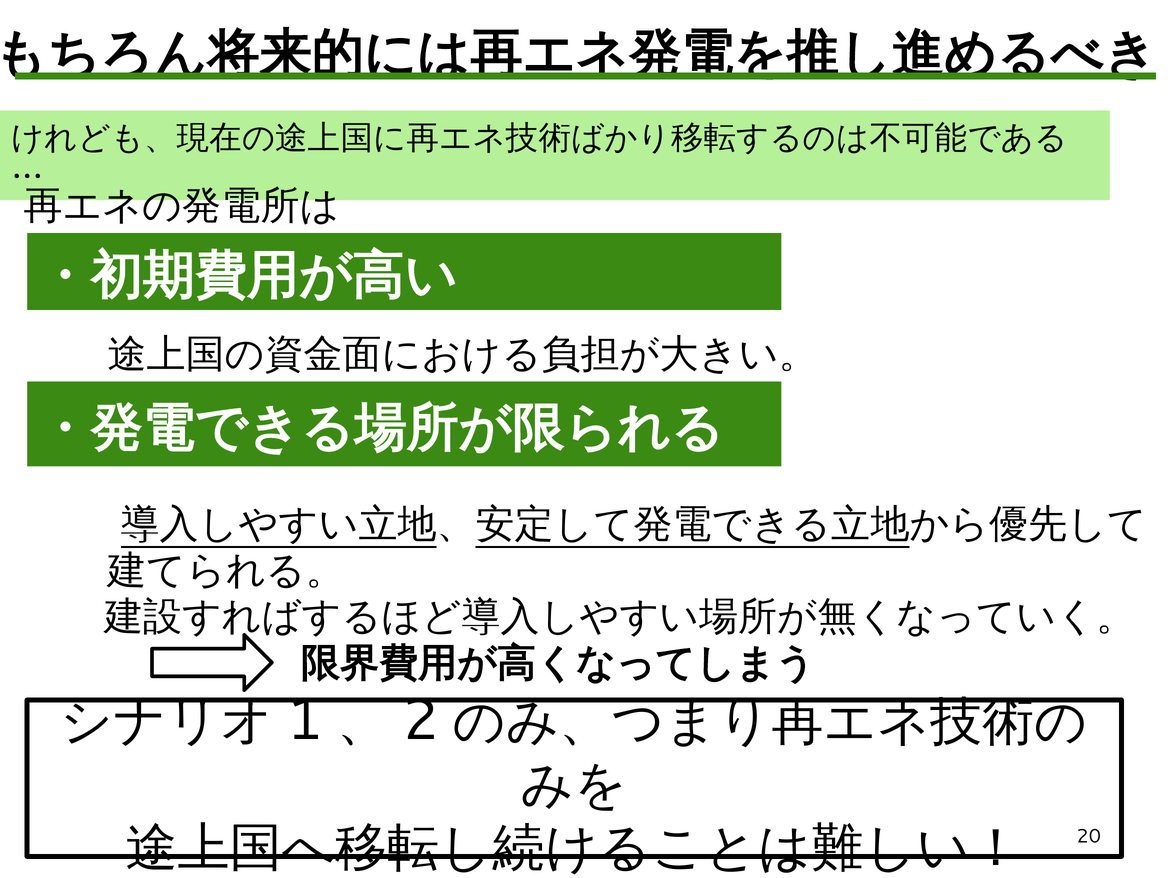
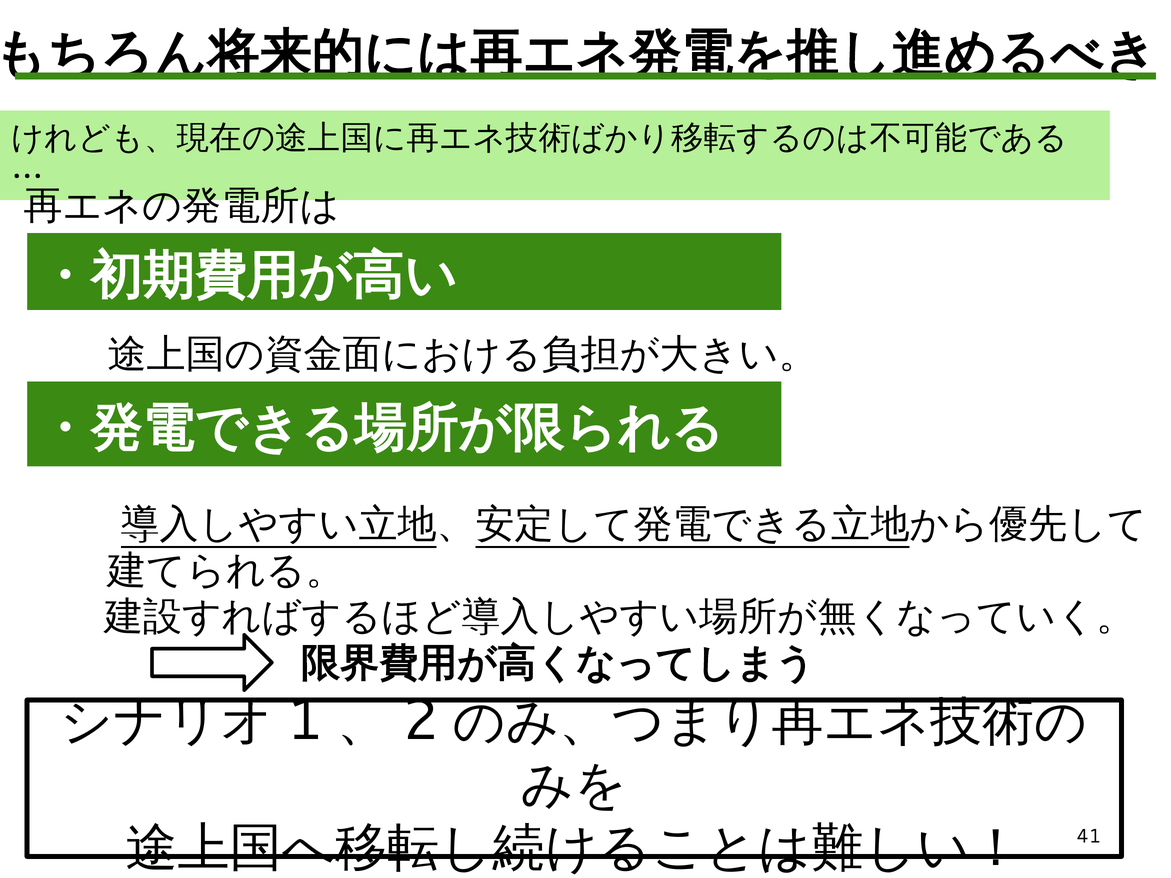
20: 20 -> 41 (1089, 837)
